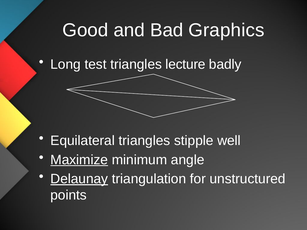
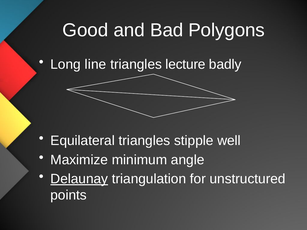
Graphics: Graphics -> Polygons (227, 30)
test: test -> line (96, 64)
Maximize underline: present -> none (79, 160)
